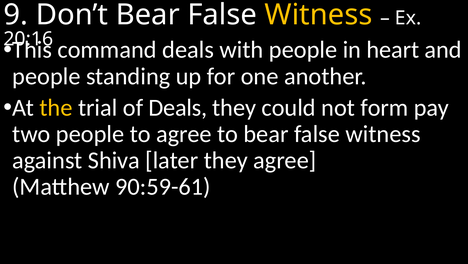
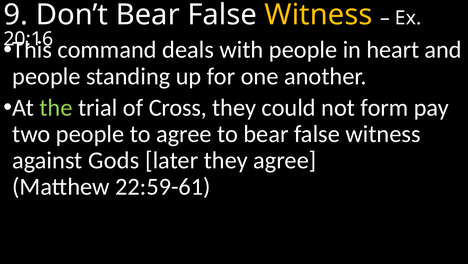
the colour: yellow -> light green (56, 107)
of Deals: Deals -> Cross (178, 107)
Shiva: Shiva -> Gods (114, 160)
90:59-61: 90:59-61 -> 22:59-61 (163, 186)
